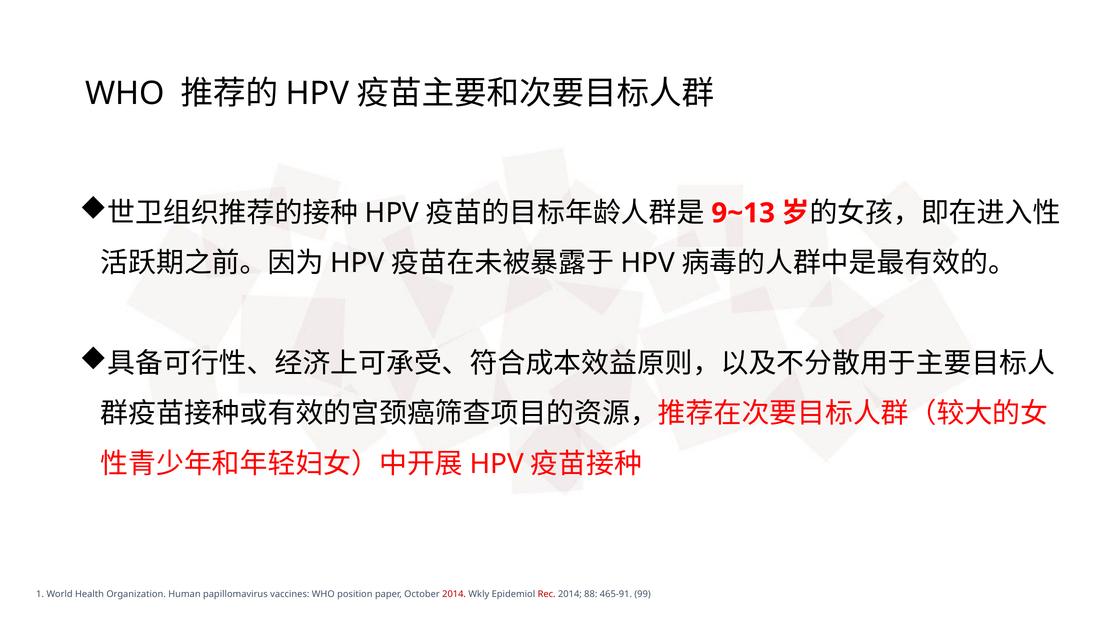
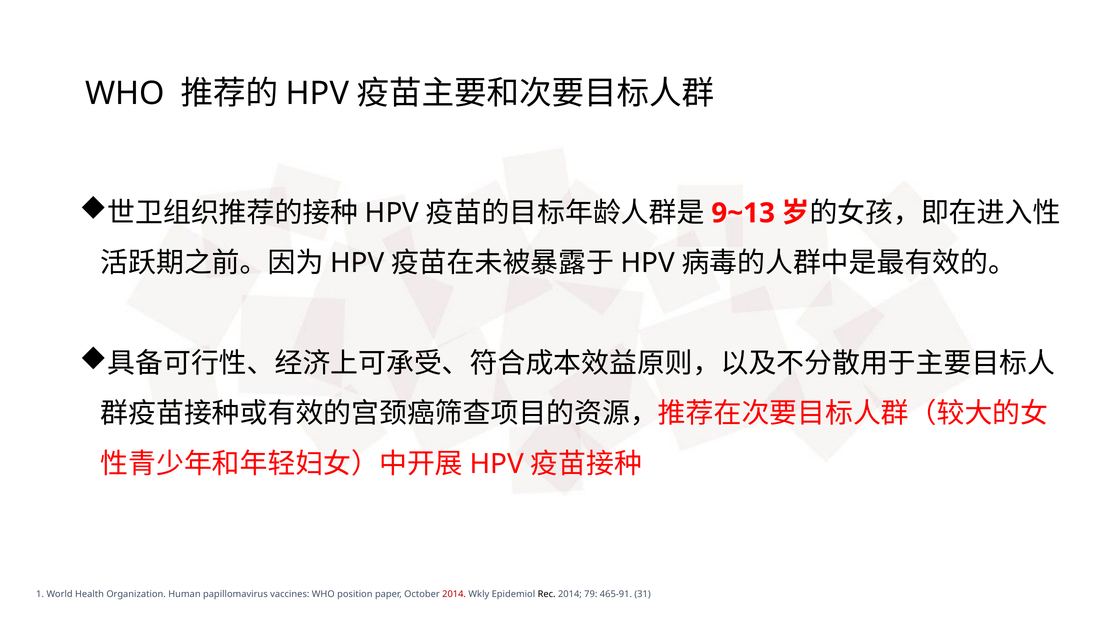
Rec colour: red -> black (547, 594)
88: 88 -> 79 (591, 594)
99: 99 -> 31 (643, 594)
